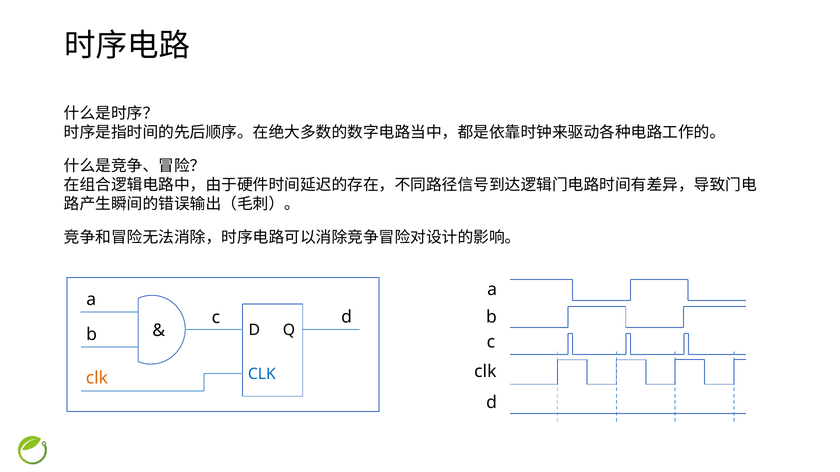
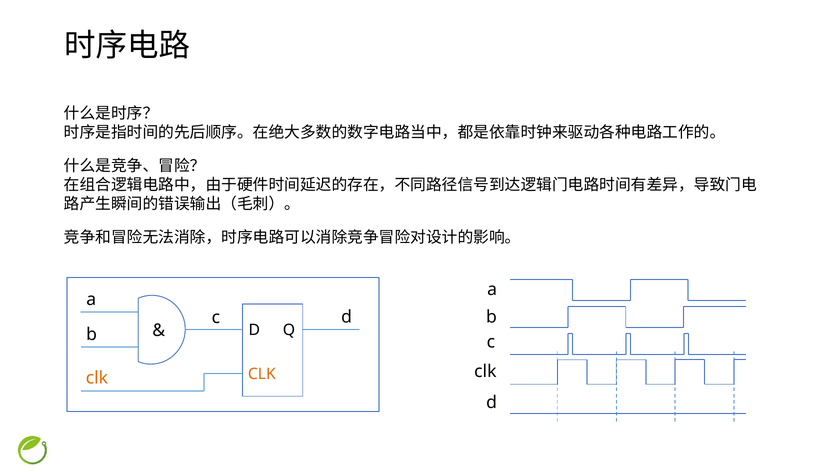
CLK colour: blue -> orange (262, 374)
